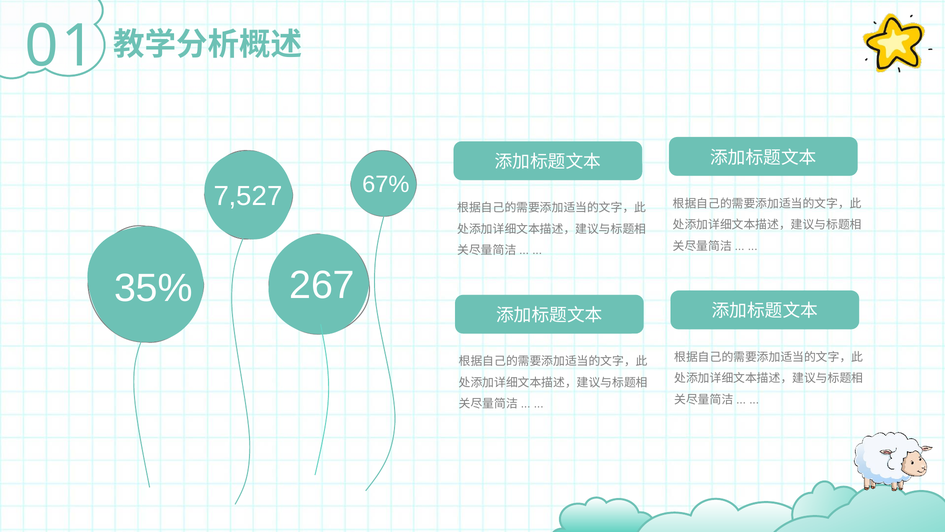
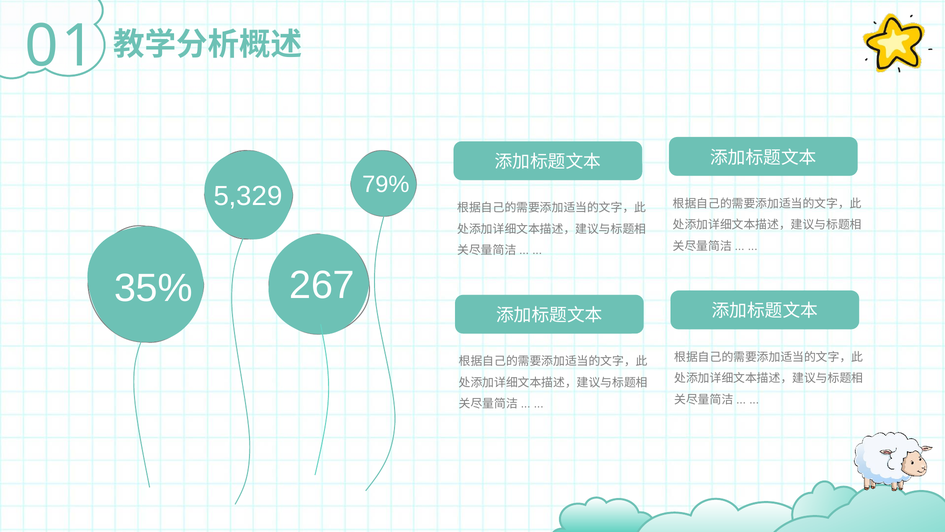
67%: 67% -> 79% (386, 184)
7,527: 7,527 -> 5,329 (248, 196)
